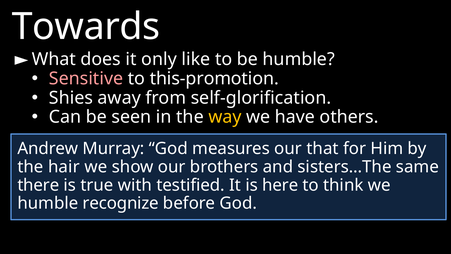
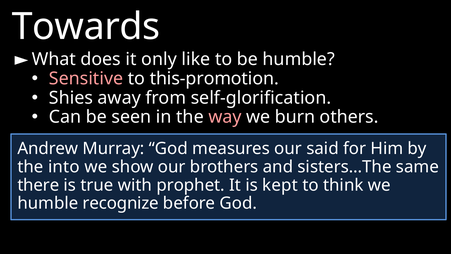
way colour: yellow -> pink (225, 117)
have: have -> burn (295, 117)
that: that -> said (323, 148)
hair: hair -> into (64, 167)
testified: testified -> prophet (191, 185)
here: here -> kept (280, 185)
